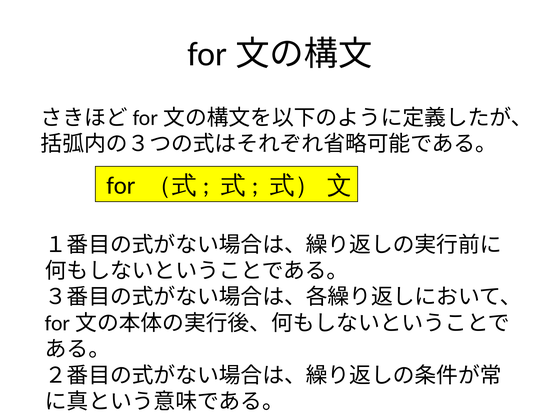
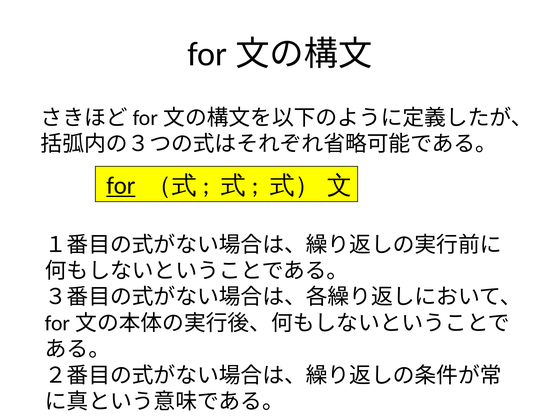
for underline: none -> present (121, 186)
